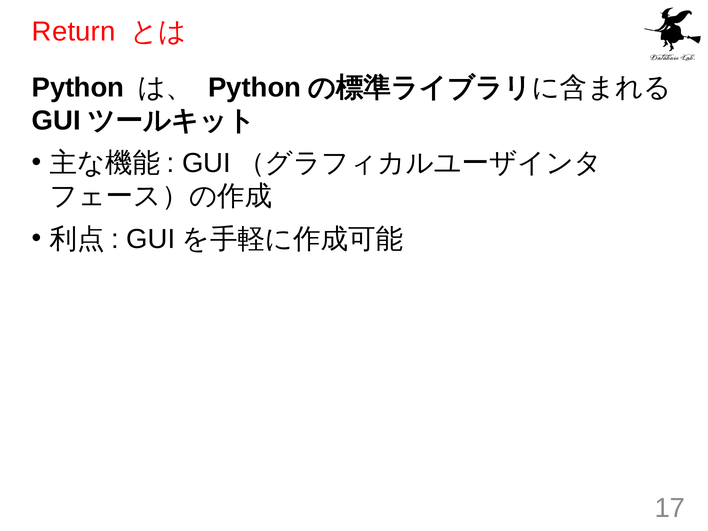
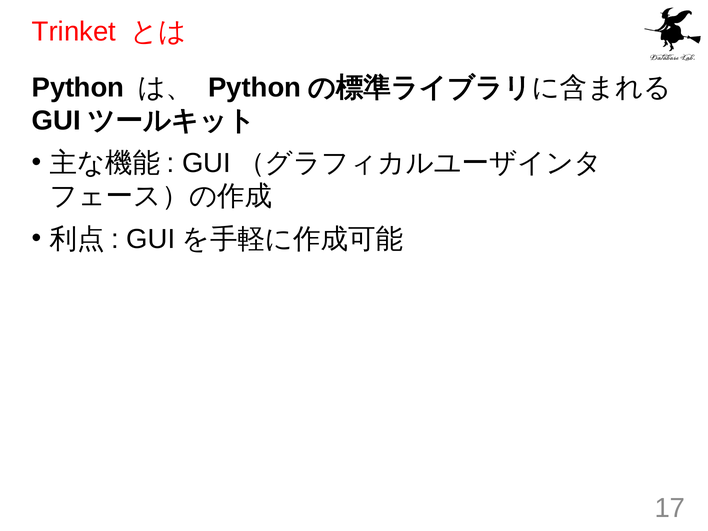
Return: Return -> Trinket (74, 32)
